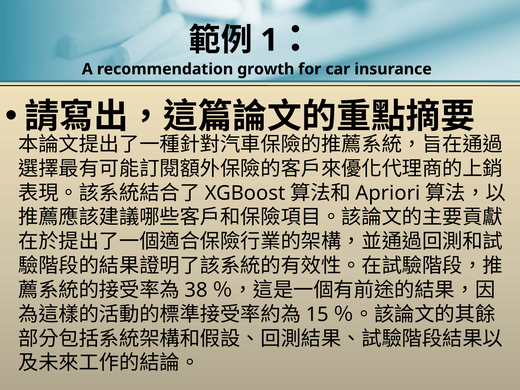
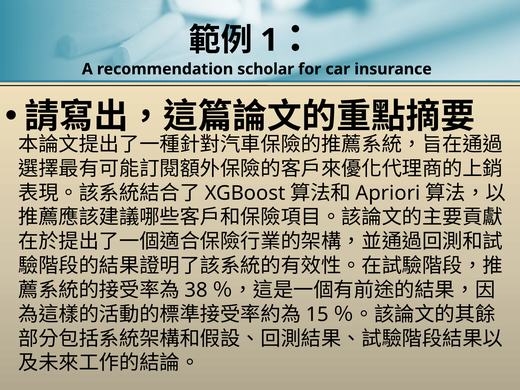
growth: growth -> scholar (266, 69)
